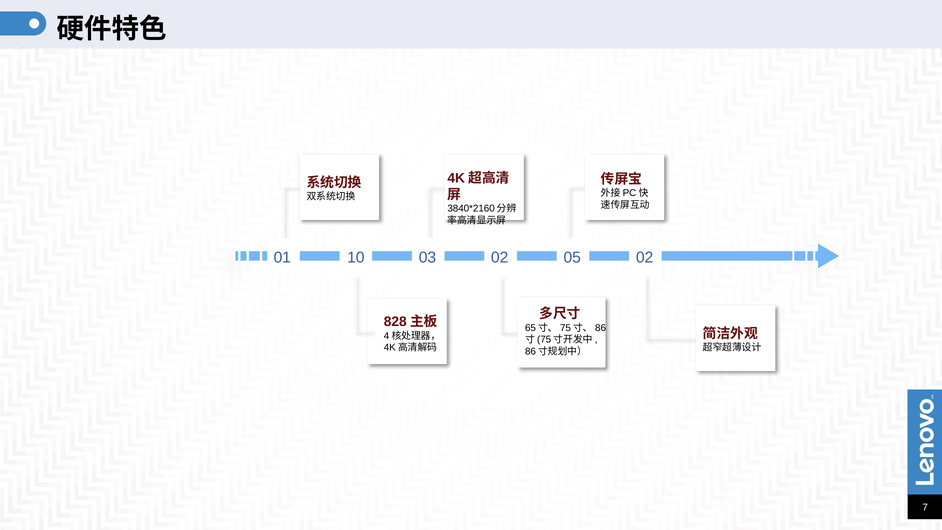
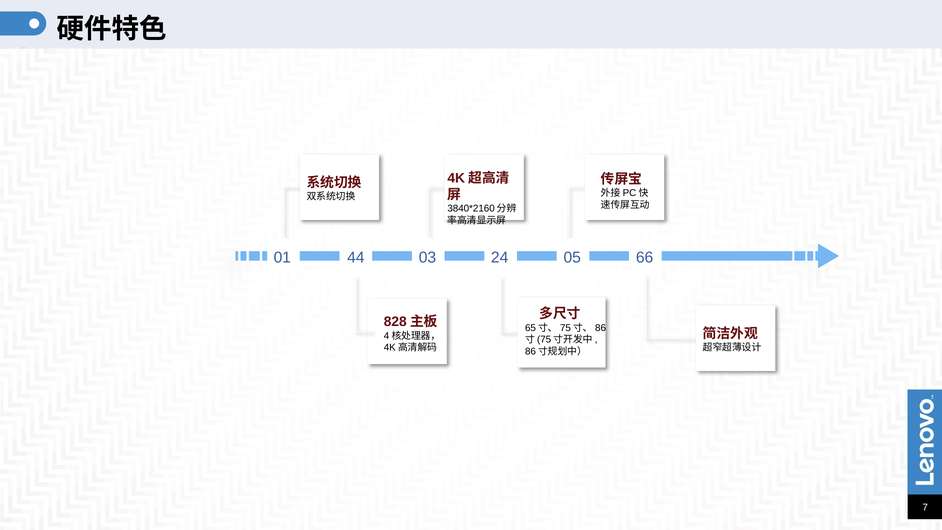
10: 10 -> 44 (356, 257)
03 02: 02 -> 24 (500, 257)
05 02: 02 -> 66 (645, 257)
